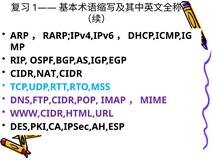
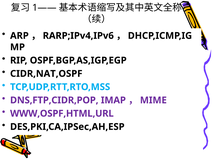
CIDR,NAT,CIDR: CIDR,NAT,CIDR -> CIDR,NAT,OSPF (46, 74)
WWW,CIDR,HTML,URL: WWW,CIDR,HTML,URL -> WWW,OSPF,HTML,URL (62, 113)
